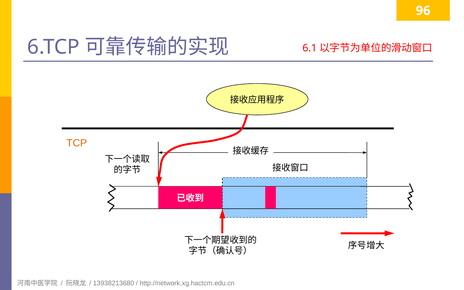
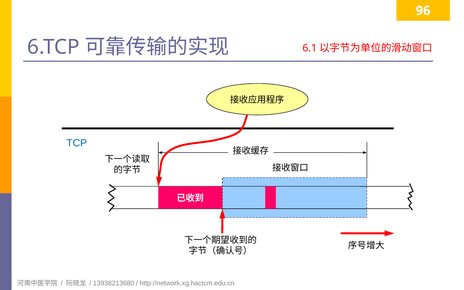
TCP colour: orange -> blue (77, 143)
